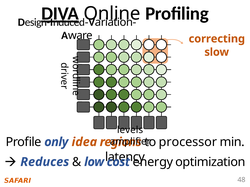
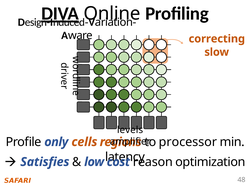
idea: idea -> cells (84, 142)
Reduces: Reduces -> Satisfies (45, 162)
energy: energy -> reason (153, 162)
